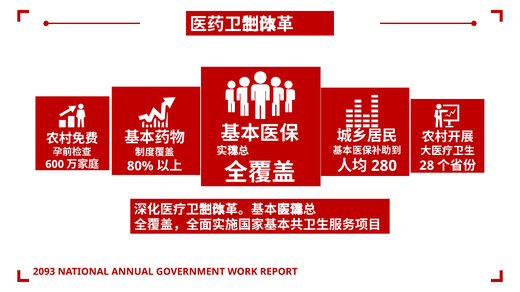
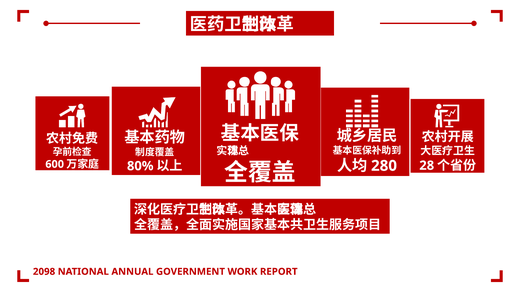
2093: 2093 -> 2098 (44, 272)
